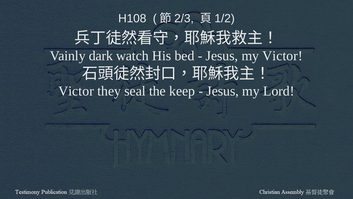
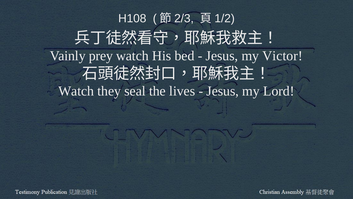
dark: dark -> prey (101, 56)
Victor: Victor -> Watch (76, 91)
keep: keep -> lives (182, 91)
